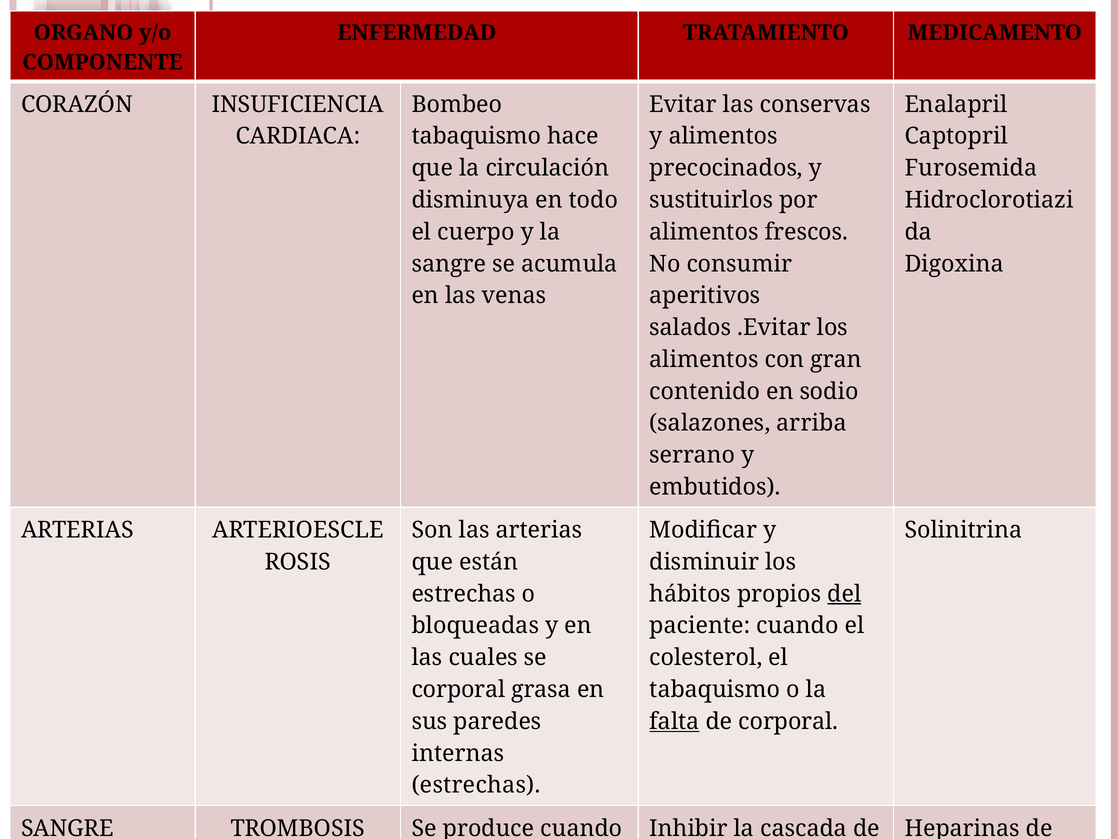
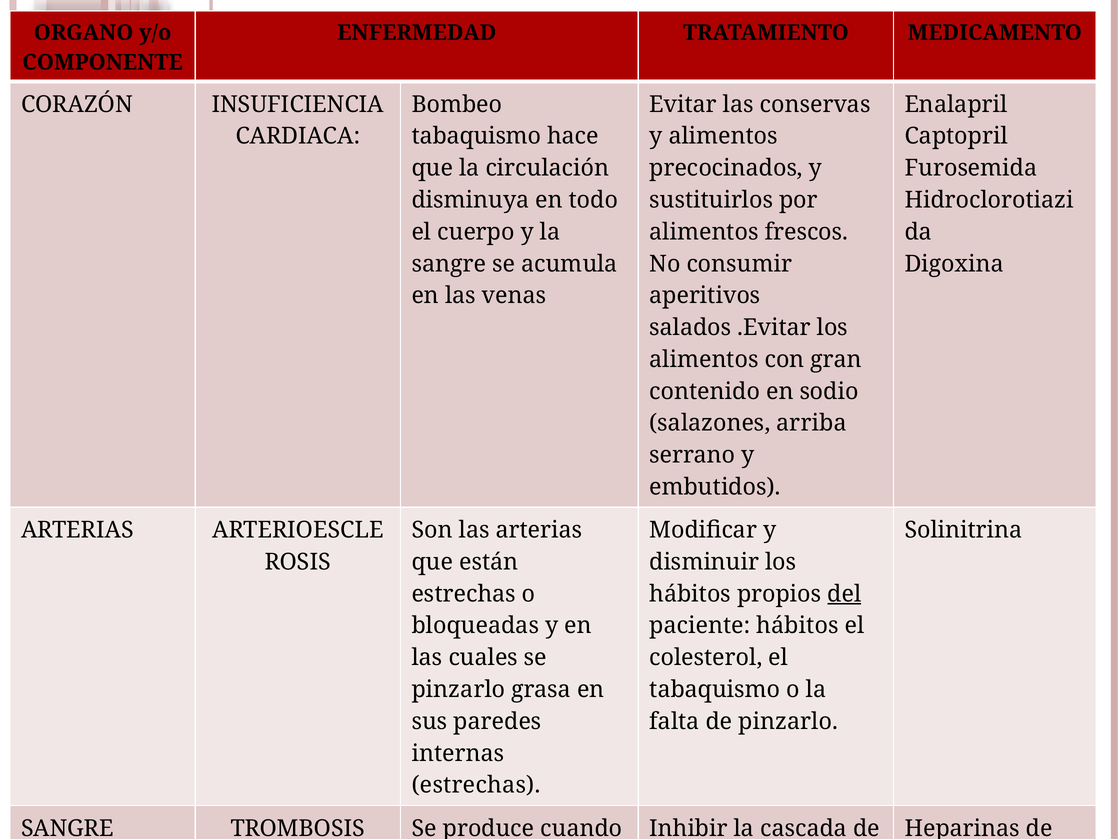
paciente cuando: cuando -> hábitos (797, 625)
corporal: corporal -> pinzarlo (458, 689)
falta underline: present -> none (674, 721)
de corporal: corporal -> pinzarlo (788, 721)
